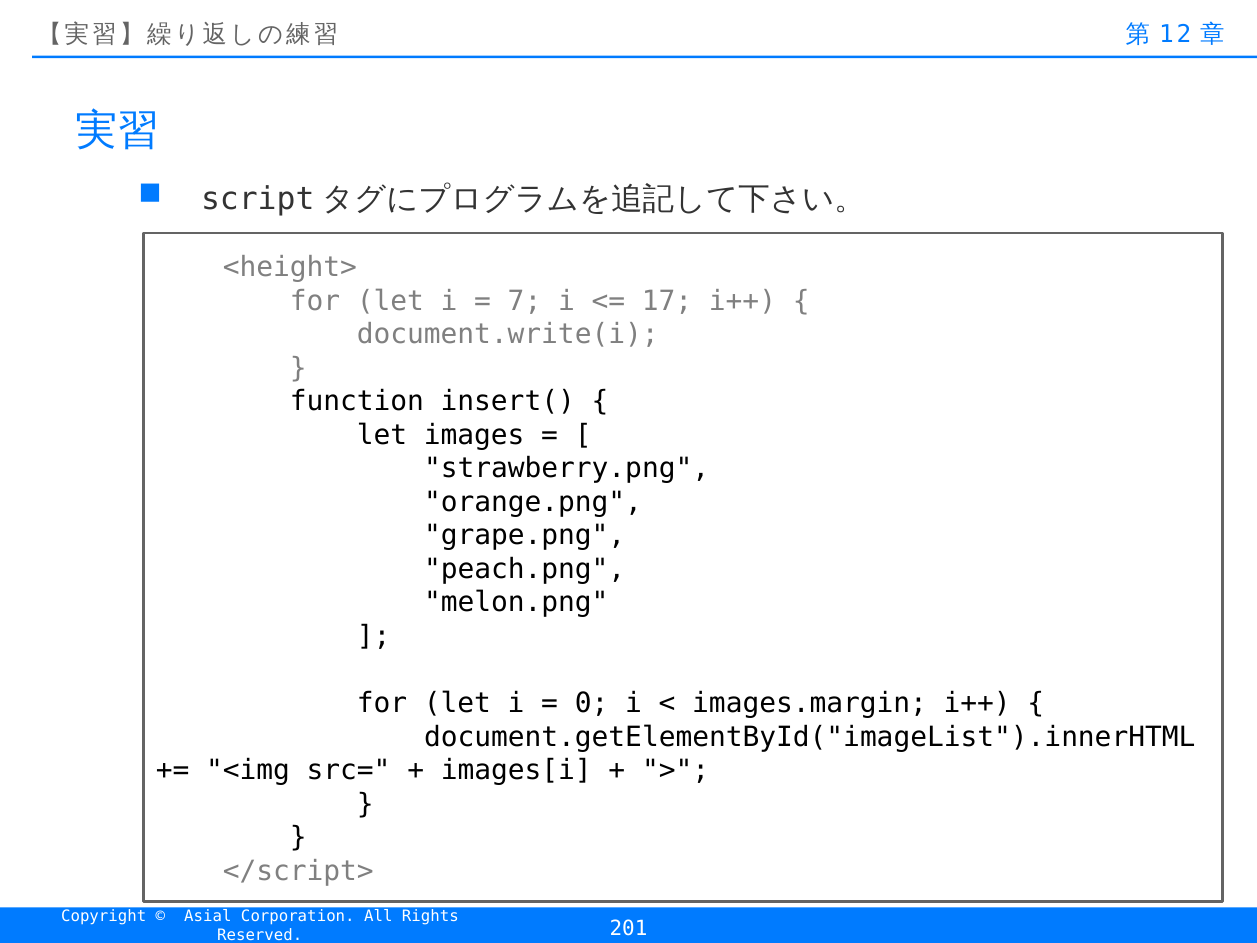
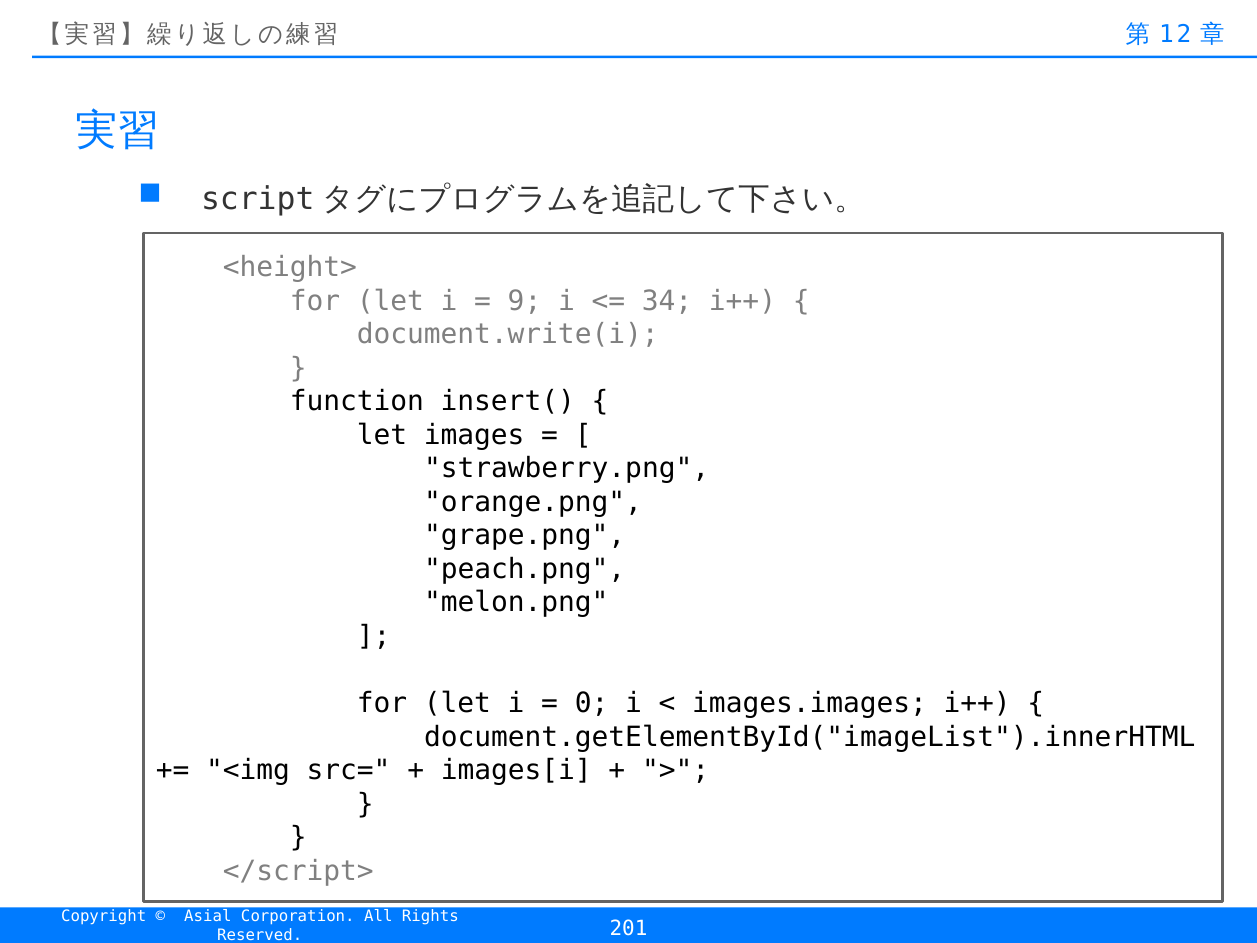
7: 7 -> 9 (525, 301)
17: 17 -> 34 (667, 301)
images.margin: images.margin -> images.images (810, 703)
